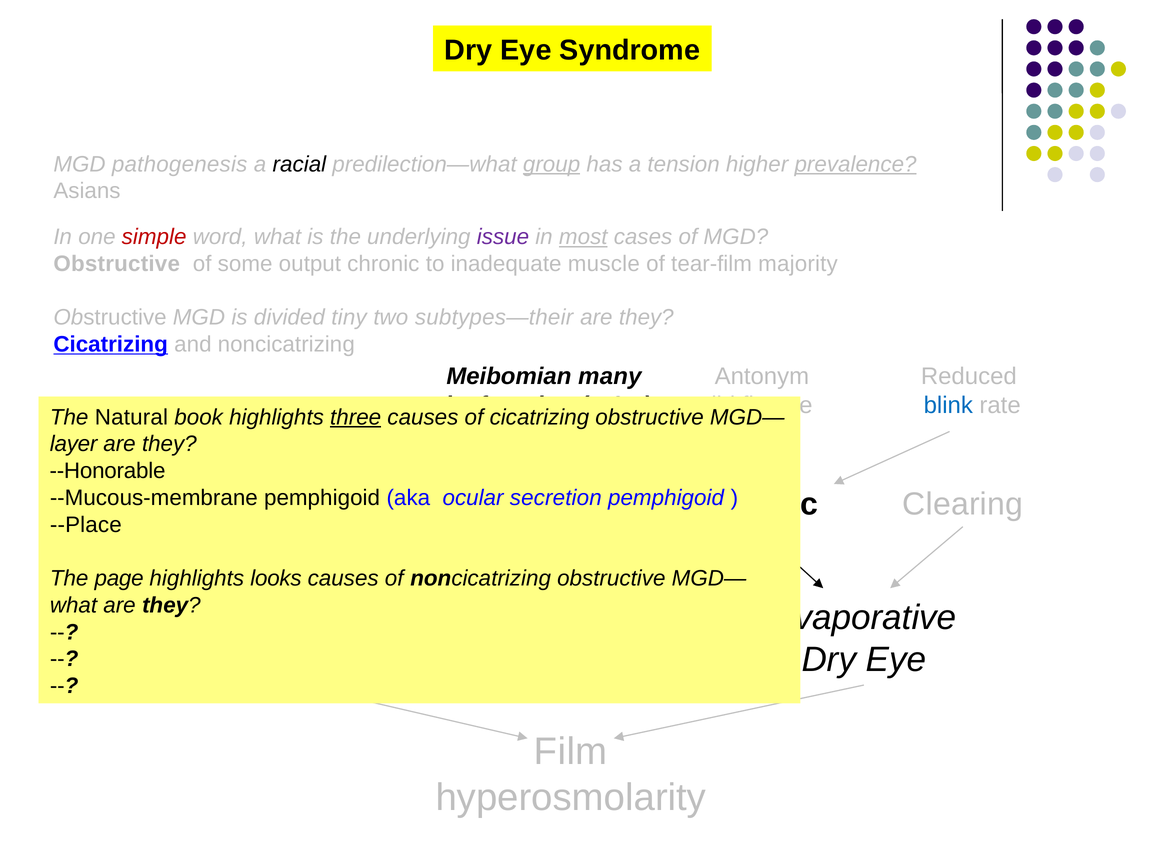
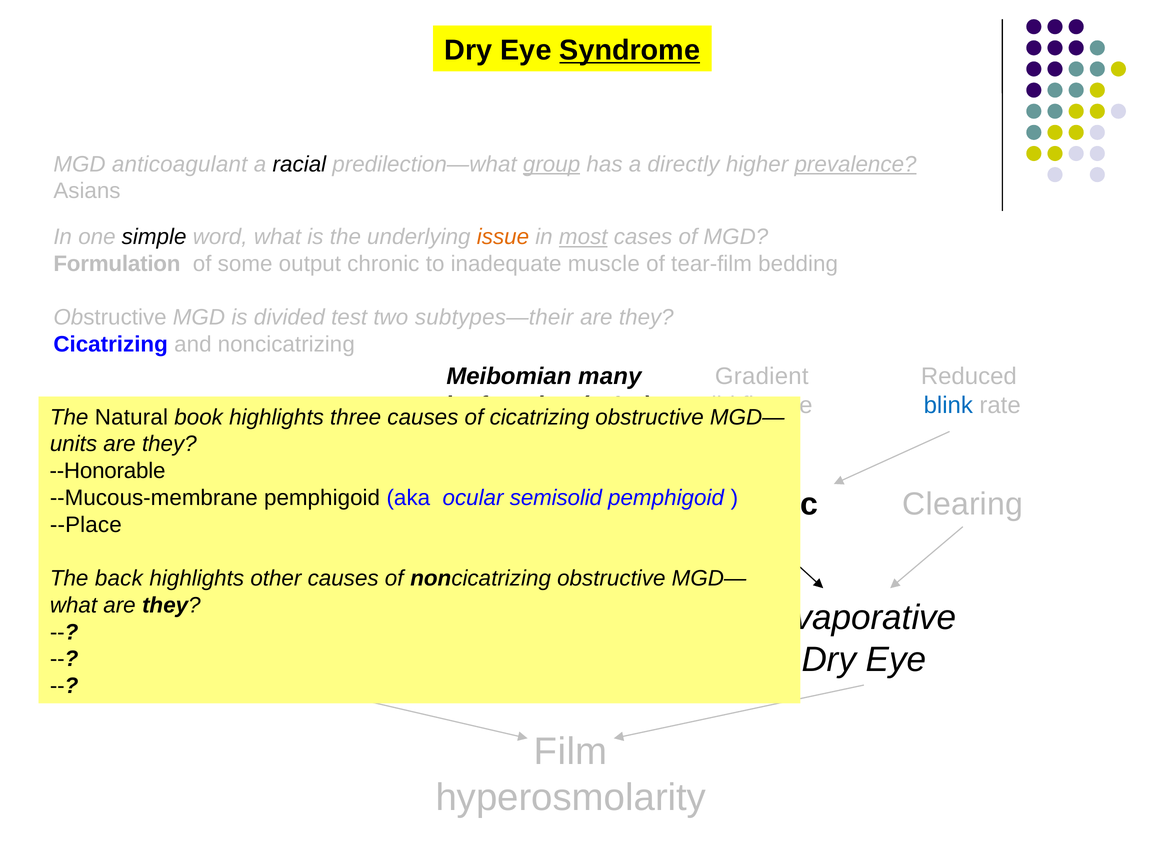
Syndrome underline: none -> present (630, 51)
pathogenesis: pathogenesis -> anticoagulant (180, 164)
tension: tension -> directly (683, 164)
simple colour: red -> black (154, 237)
issue colour: purple -> orange (503, 237)
Obstructive: Obstructive -> Formulation (117, 264)
majority: majority -> bedding (798, 264)
tiny: tiny -> test (349, 318)
Cicatrizing underline: present -> none (111, 345)
Antonym: Antonym -> Gradient (762, 377)
three underline: present -> none (356, 417)
layer: layer -> units (74, 444)
secretion: secretion -> semisolid (556, 498)
page: page -> back (119, 579)
looks: looks -> other (276, 579)
